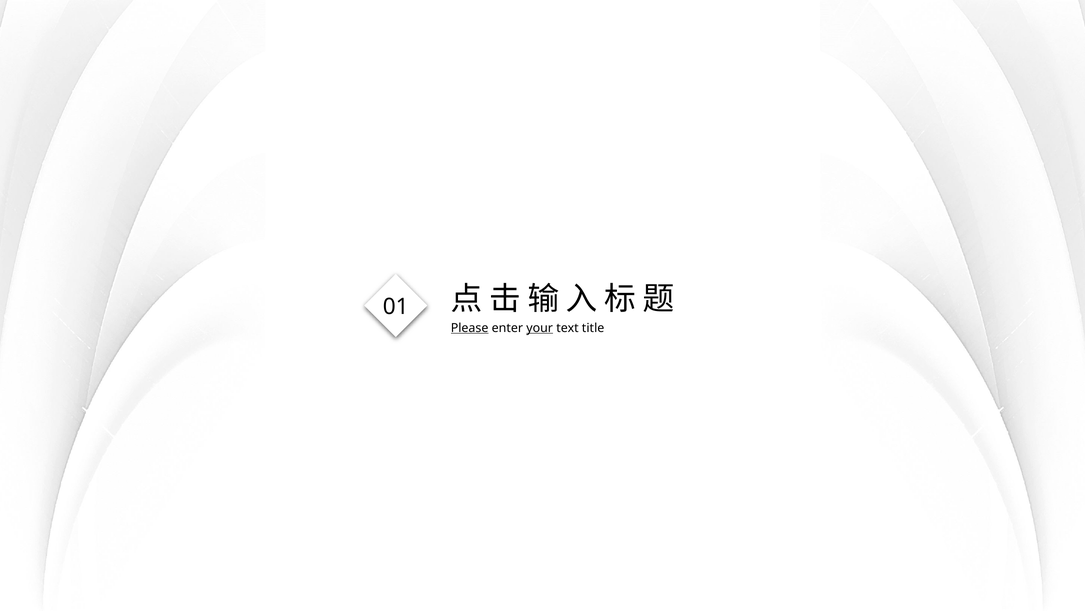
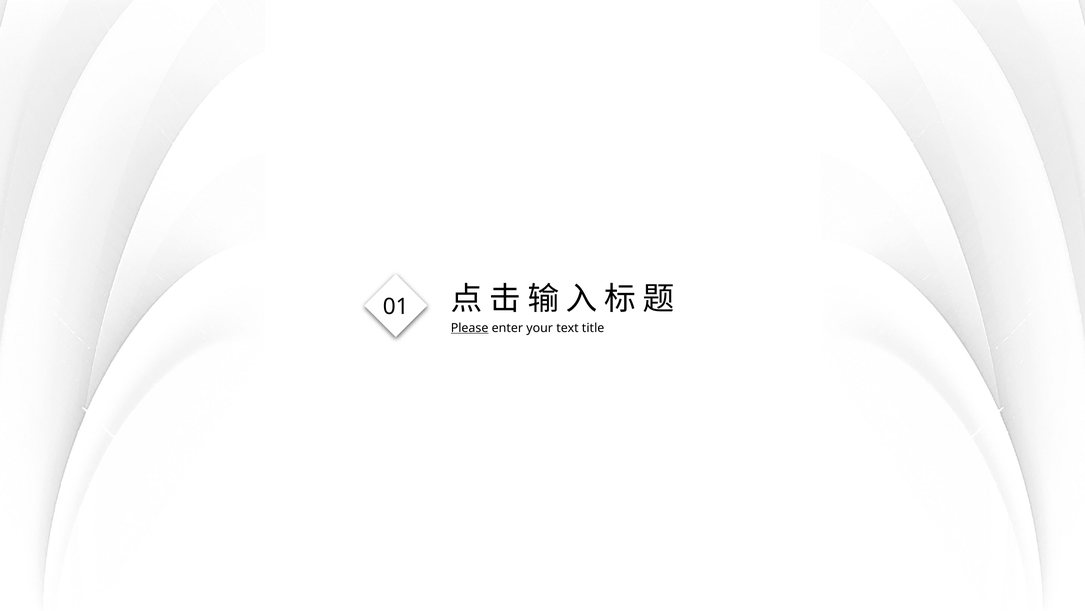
your underline: present -> none (540, 328)
